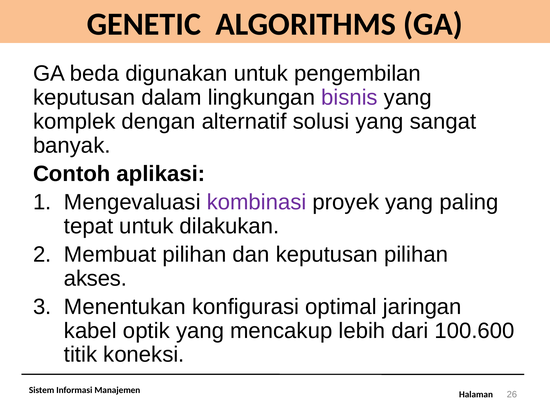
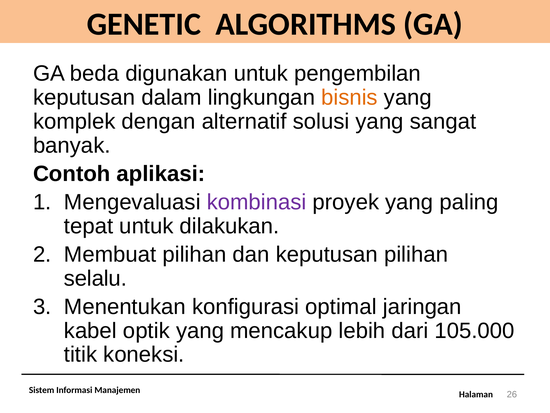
bisnis colour: purple -> orange (349, 97)
akses: akses -> selalu (95, 278)
100.600: 100.600 -> 105.000 (475, 330)
